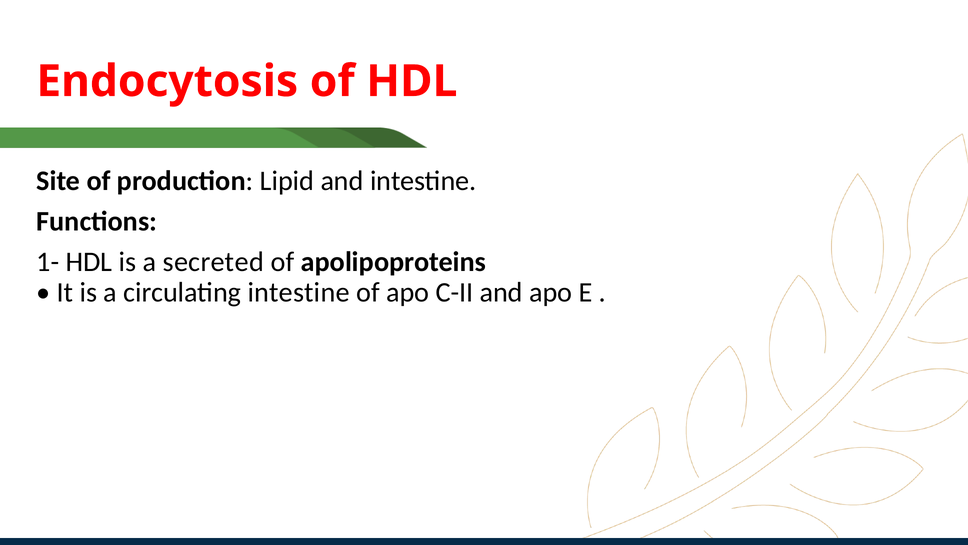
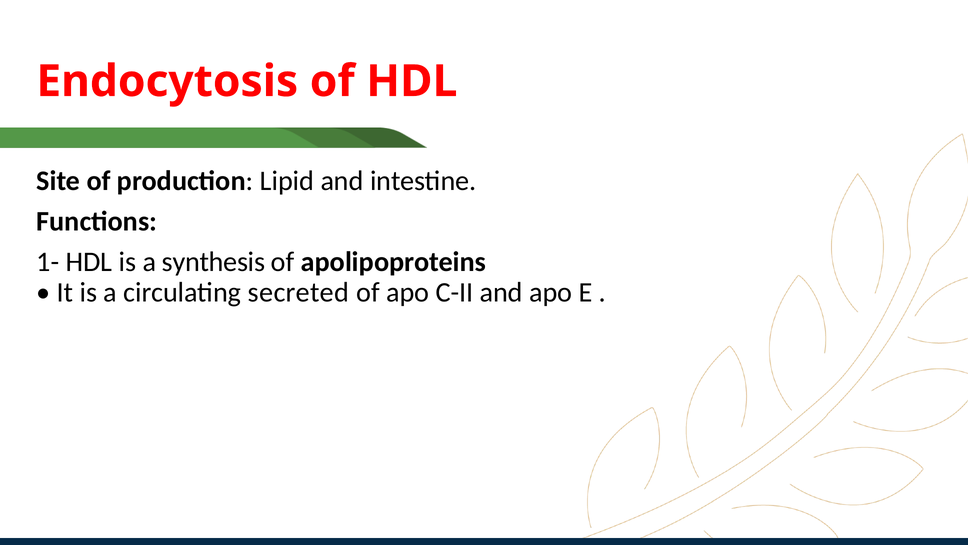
secreted: secreted -> synthesis (214, 262)
circulating intestine: intestine -> secreted (299, 292)
